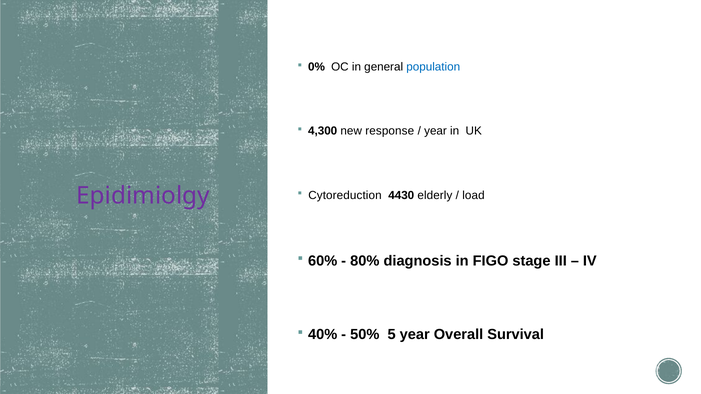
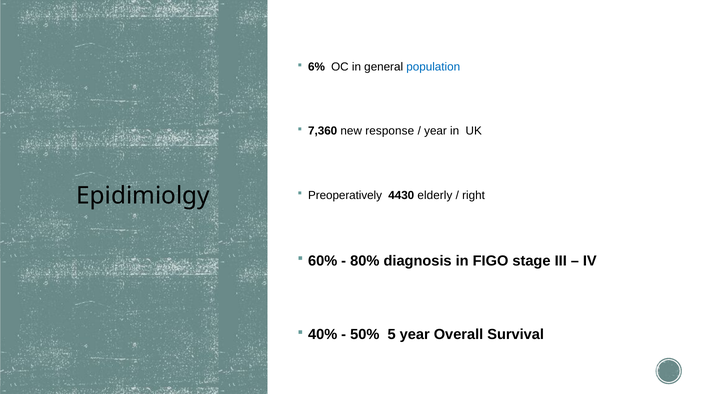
0%: 0% -> 6% (317, 67)
4,300: 4,300 -> 7,360 (323, 131)
Epidimiolgy colour: purple -> black (143, 196)
Cytoreduction: Cytoreduction -> Preoperatively (345, 195)
load: load -> right (474, 195)
